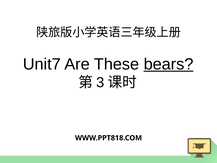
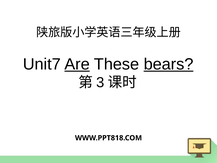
Are underline: none -> present (77, 64)
